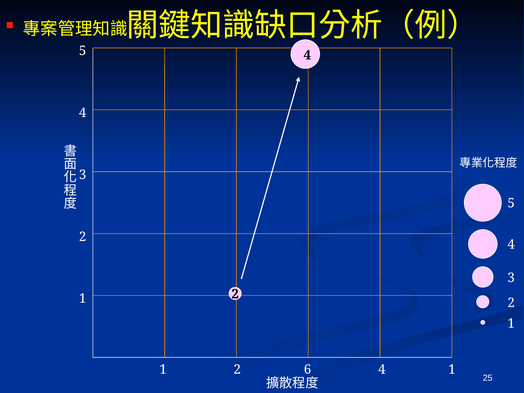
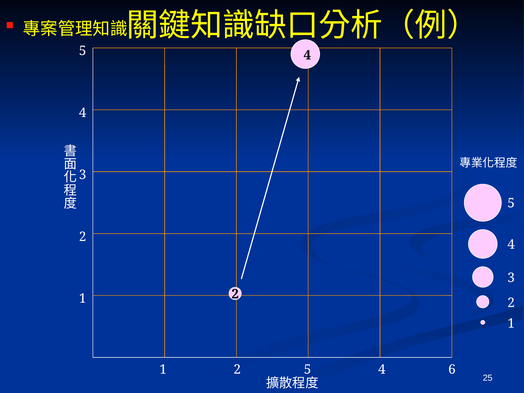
2 6: 6 -> 5 (308, 370)
4 1: 1 -> 6 (452, 370)
